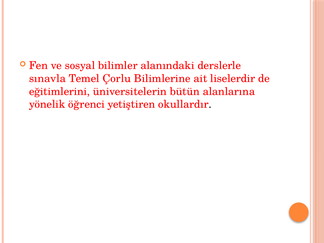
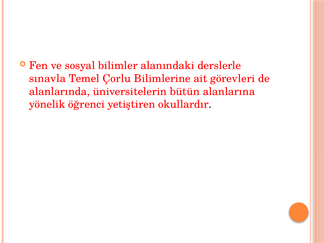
liselerdir: liselerdir -> görevleri (233, 78)
eğitimlerini: eğitimlerini -> alanlarında (60, 91)
